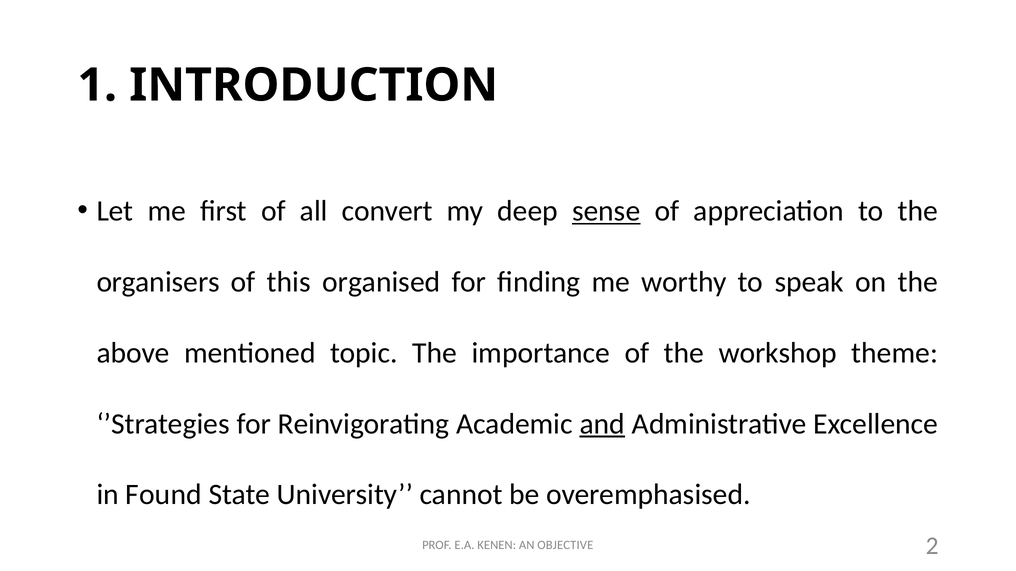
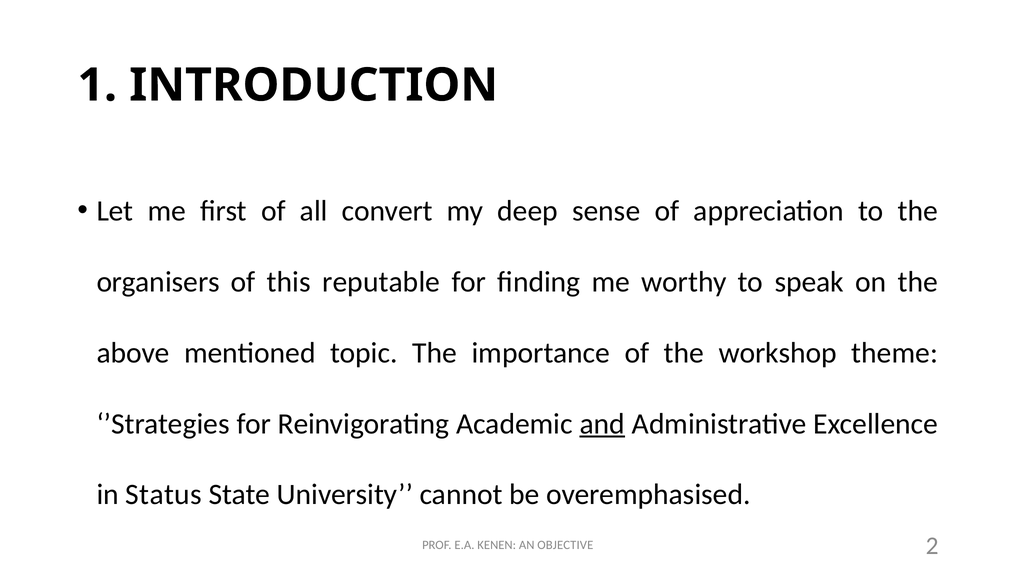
sense underline: present -> none (606, 211)
organised: organised -> reputable (381, 282)
Found: Found -> Status (164, 495)
